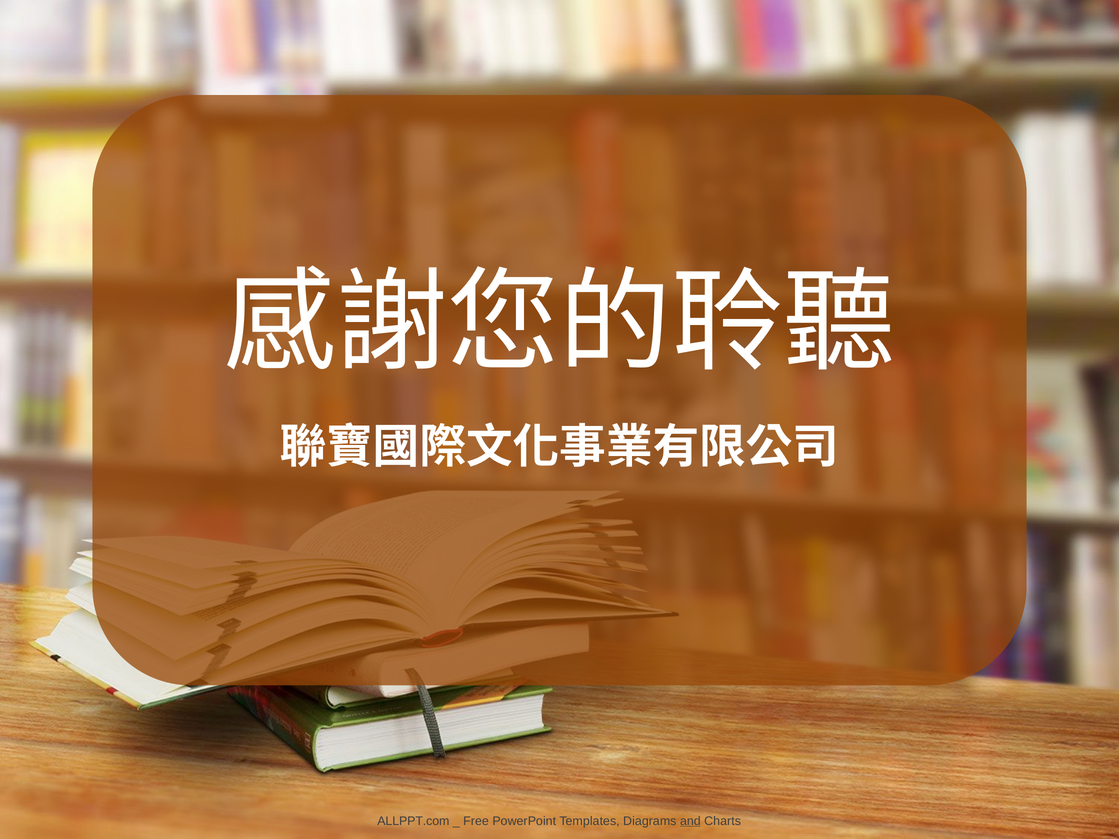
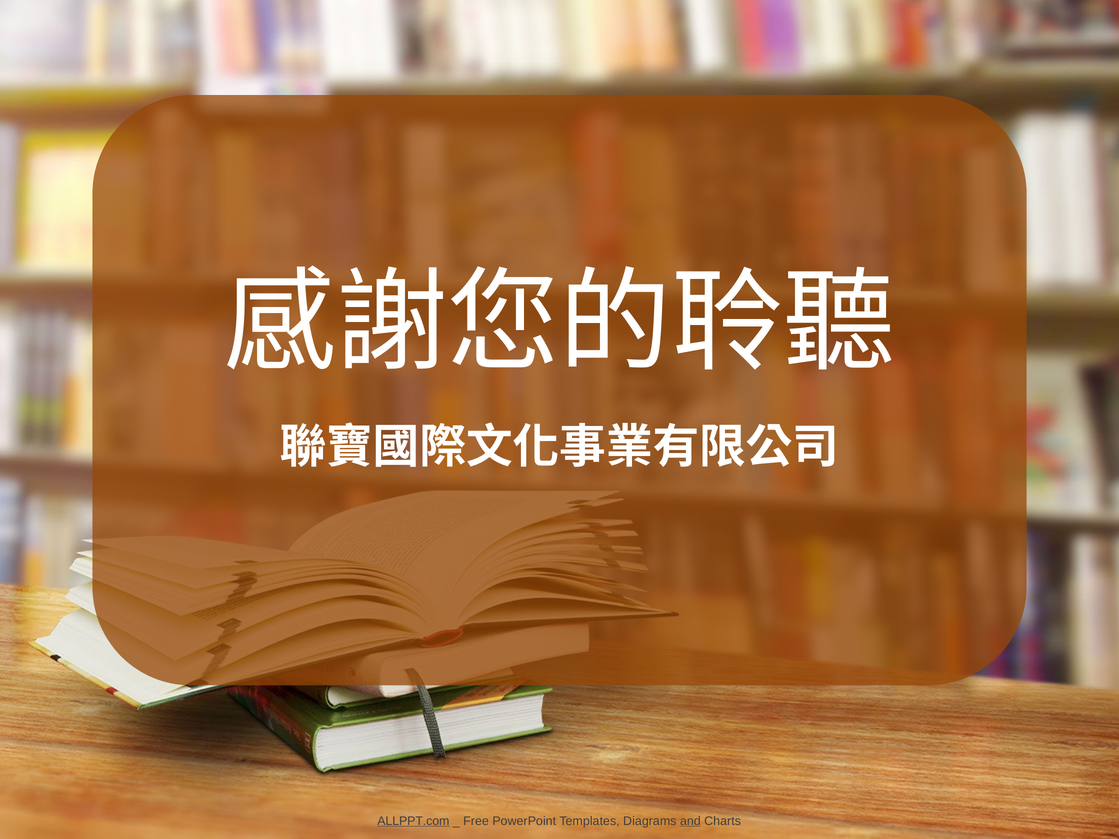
ALLPPT.com underline: none -> present (413, 821)
